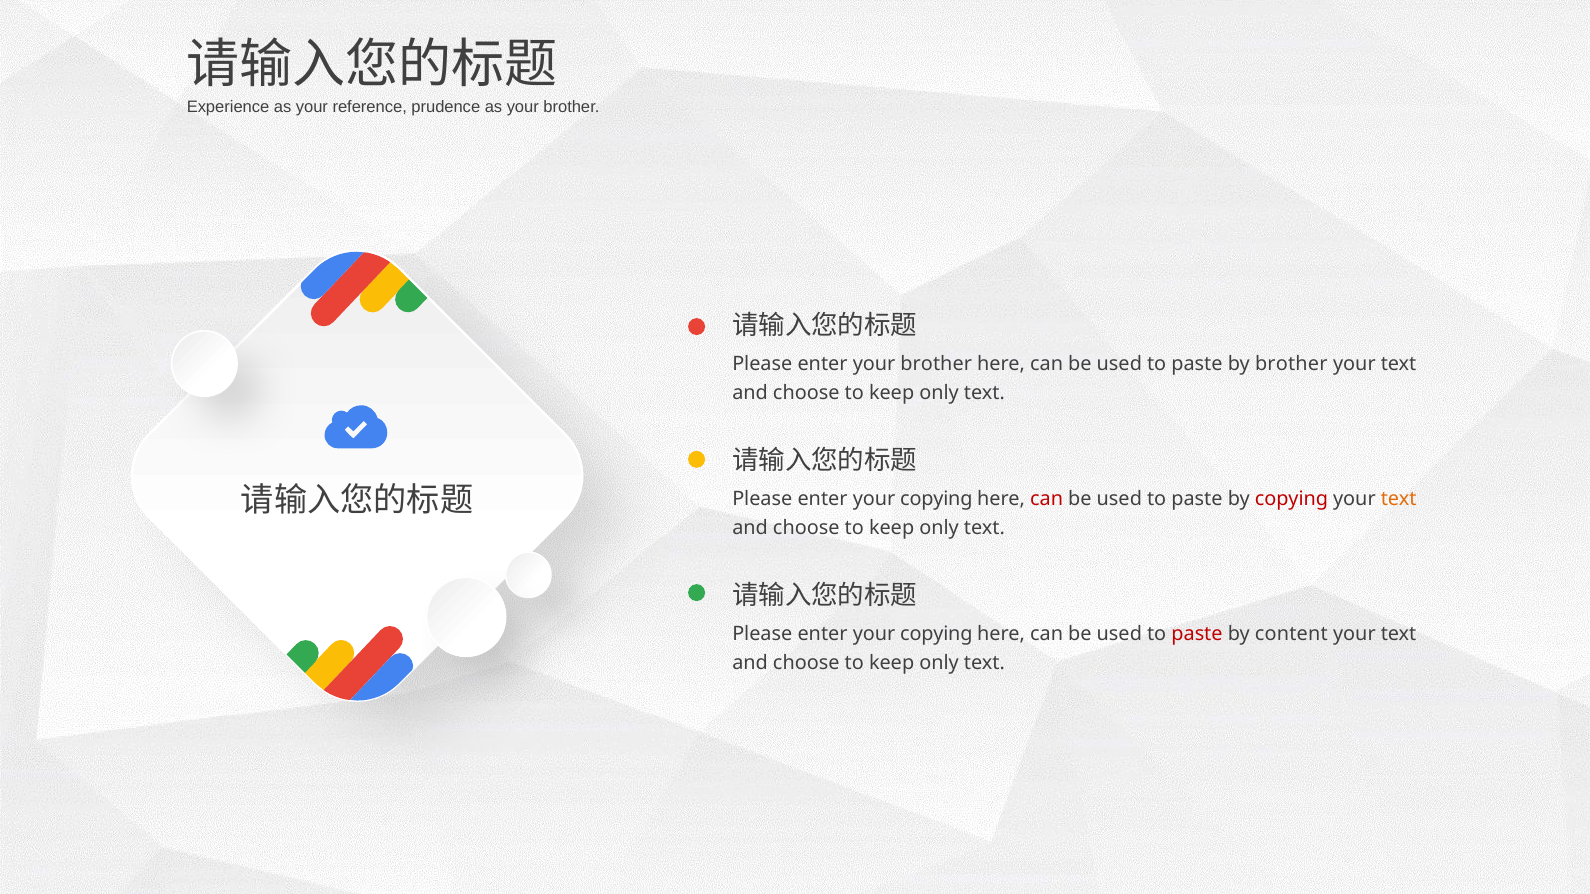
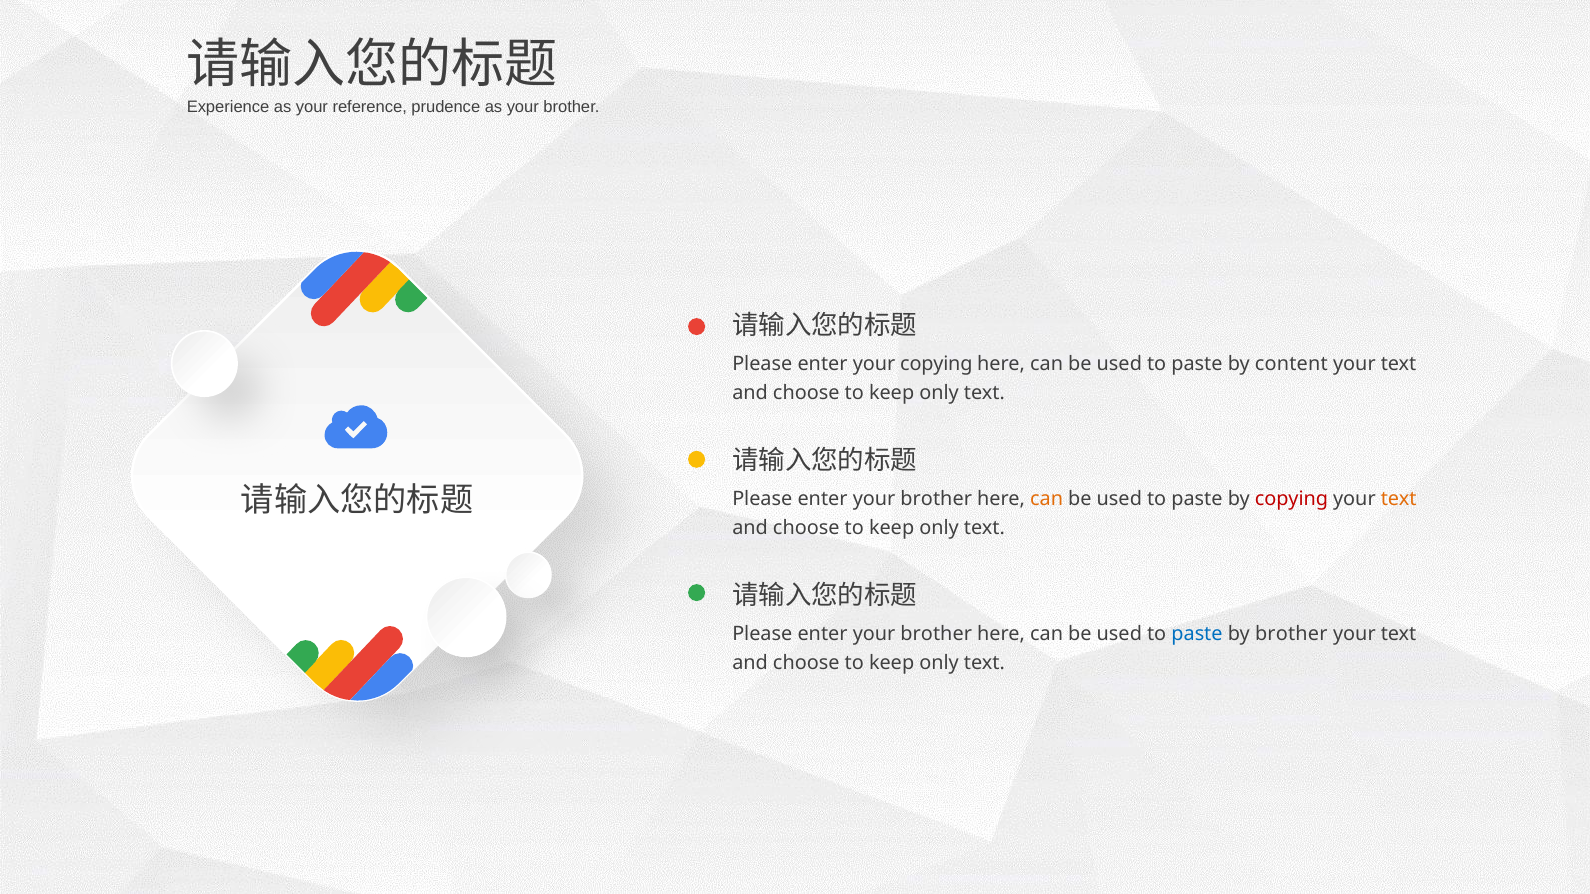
enter your brother: brother -> copying (936, 364)
by brother: brother -> content (1291, 364)
copying: copying -> brother (936, 499)
can colour: red -> orange (1047, 499)
copying: copying -> brother (936, 634)
paste colour: red -> blue (1197, 634)
by content: content -> brother (1291, 634)
